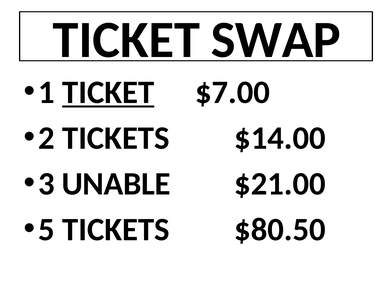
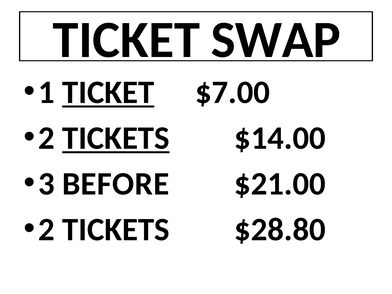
TICKETS underline: none -> present (116, 138)
UNABLE: UNABLE -> BEFORE (116, 184)
5: 5 -> 2 (46, 230)
$80.50: $80.50 -> $28.80 (280, 230)
